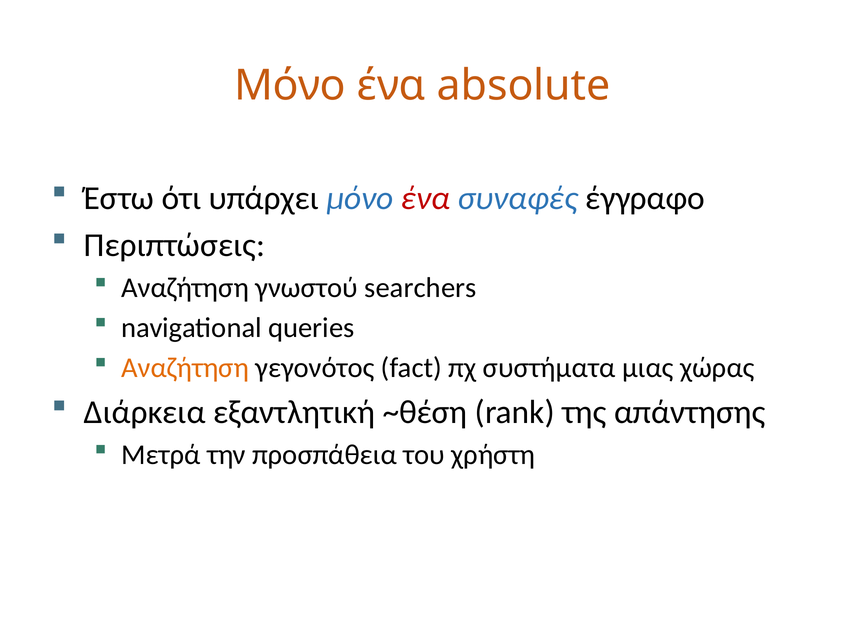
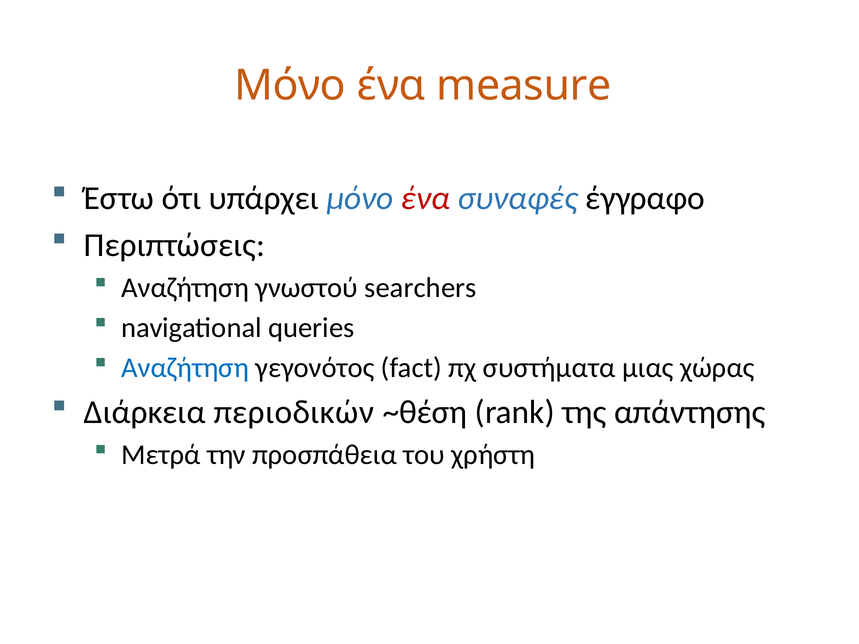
absolute: absolute -> measure (524, 86)
Αναζήτηση colour: orange -> blue (185, 368)
εξαντλητική: εξαντλητική -> περιοδικών (294, 412)
